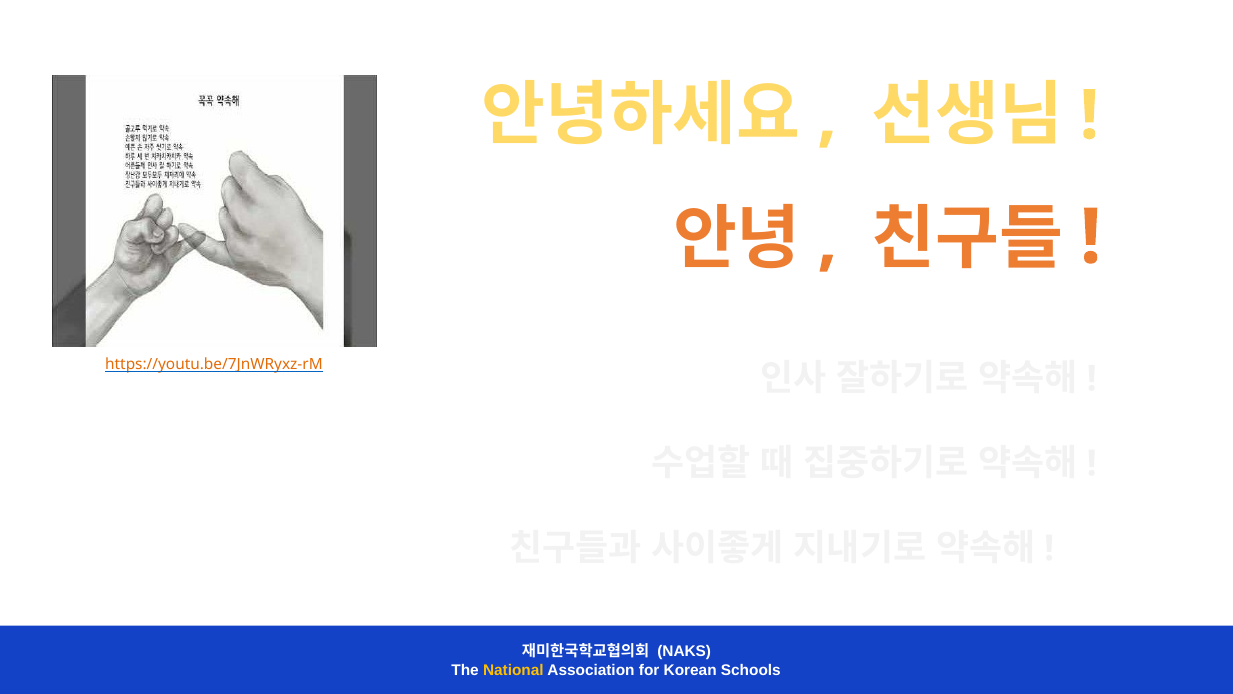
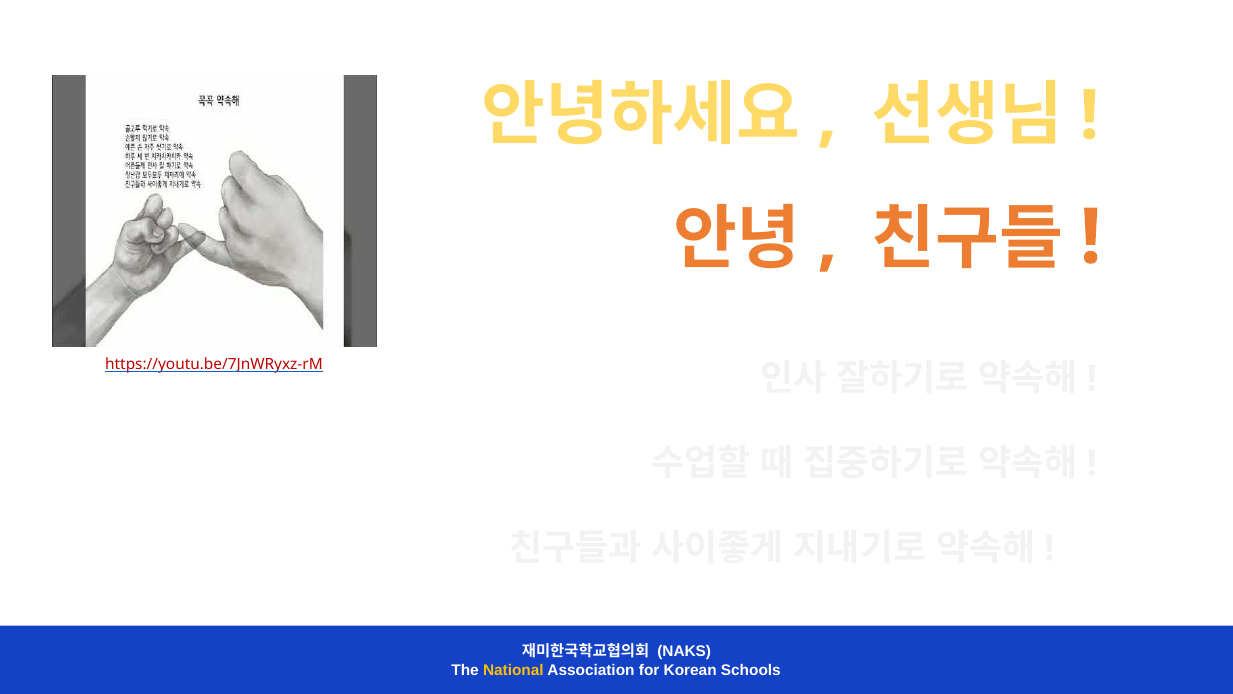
https://youtu.be/7JnWRyxz-rM colour: orange -> red (214, 364)
